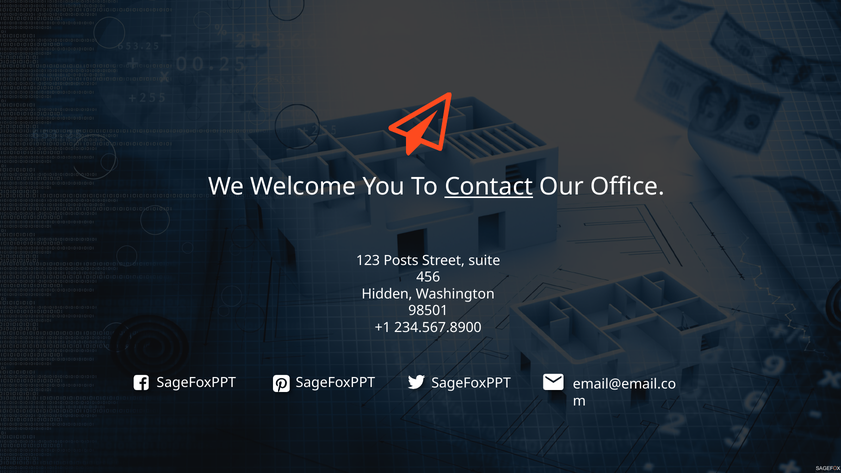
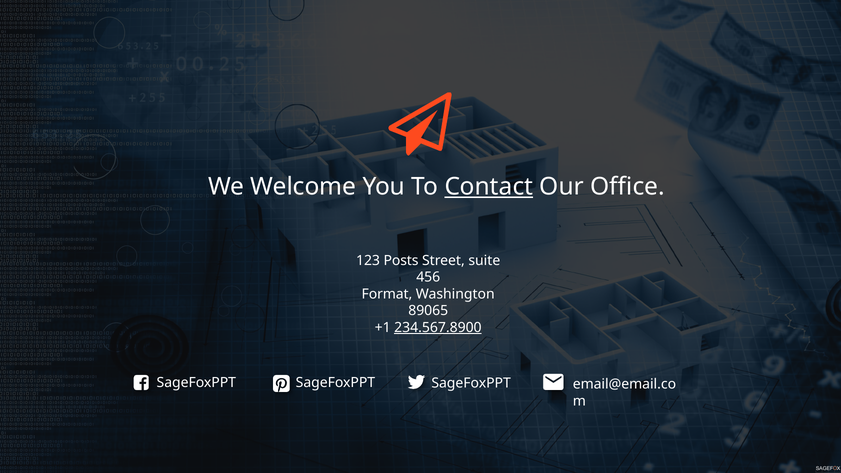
Hidden: Hidden -> Format (387, 294)
98501: 98501 -> 89065 (428, 311)
234.567.8900 underline: none -> present (438, 328)
